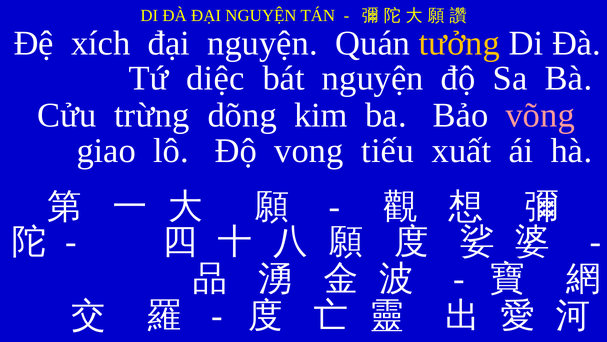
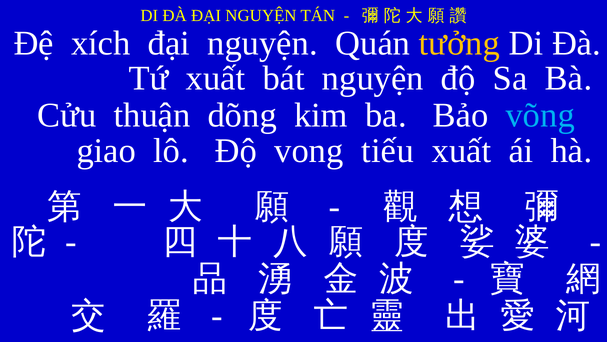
Tứ diệc: diệc -> xuất (216, 78)
trừng: trừng -> thuận (152, 115)
võng colour: pink -> light blue (540, 115)
